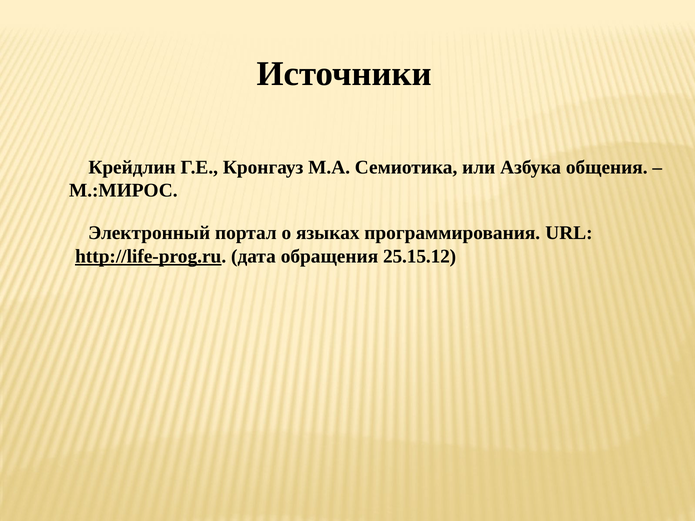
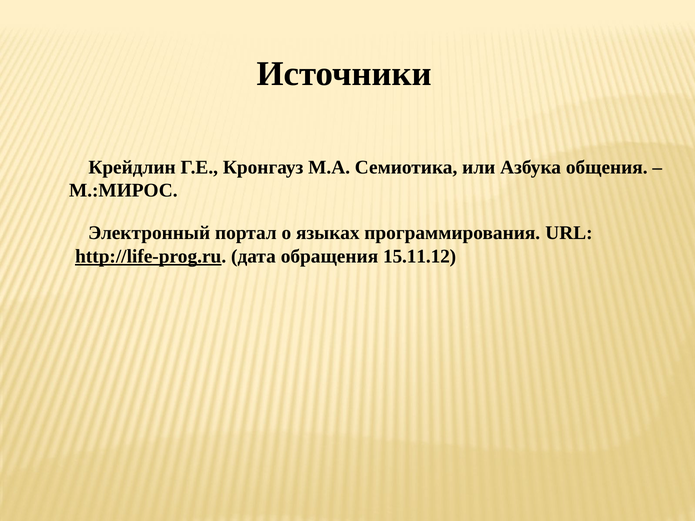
25.15.12: 25.15.12 -> 15.11.12 (420, 256)
